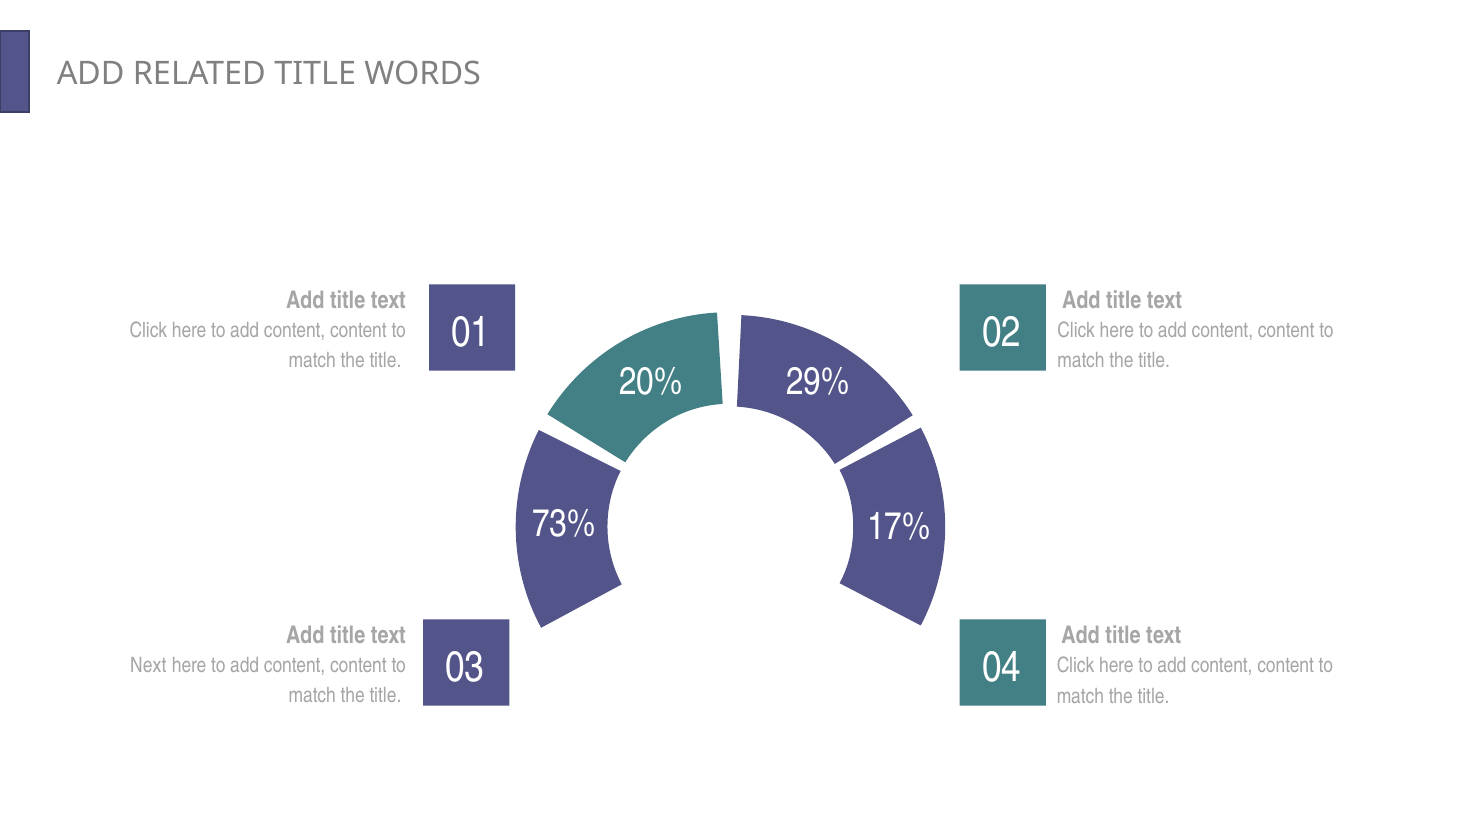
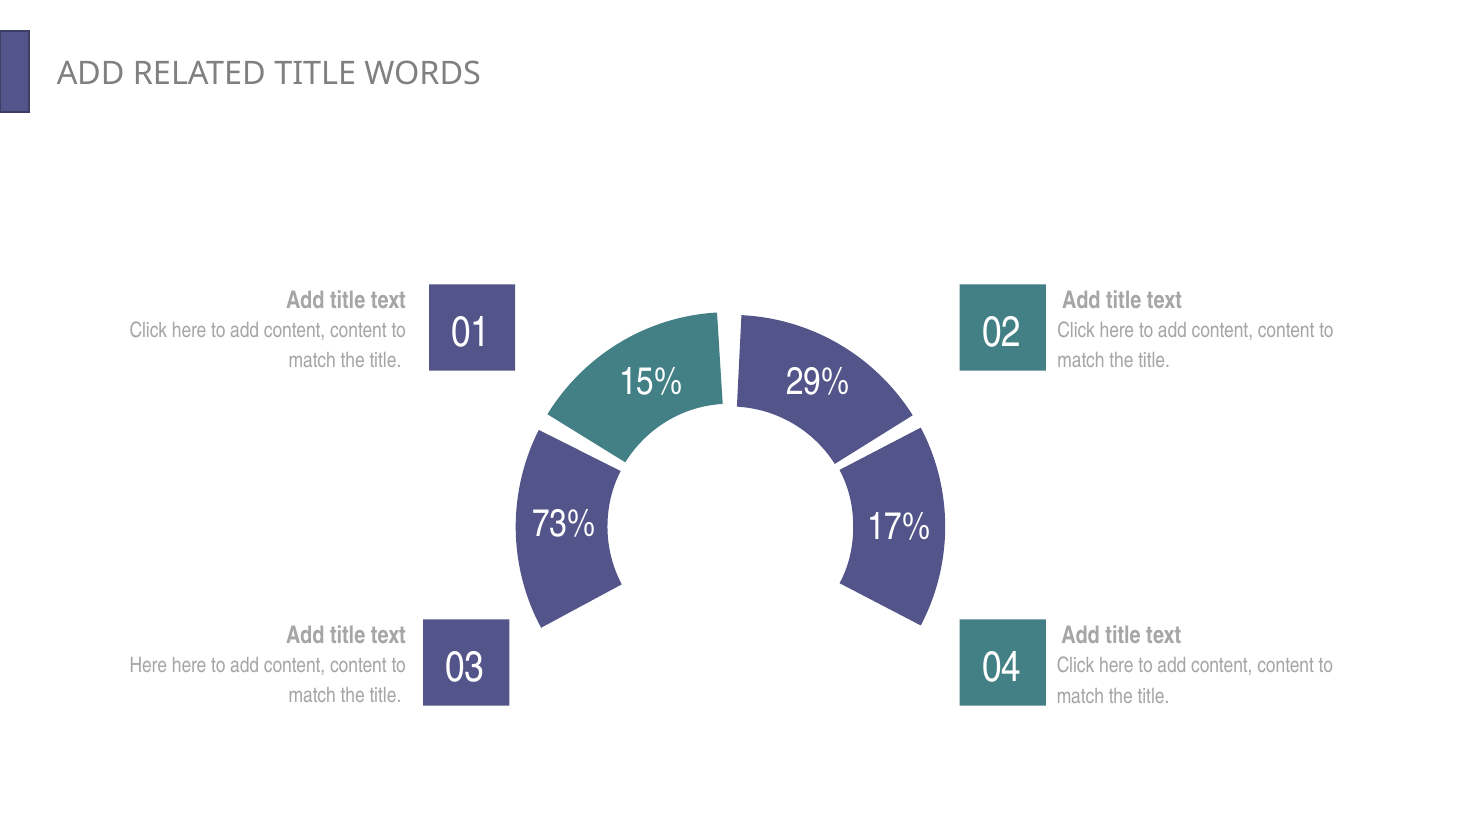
20%: 20% -> 15% (651, 382)
Next: Next -> Here (148, 666)
